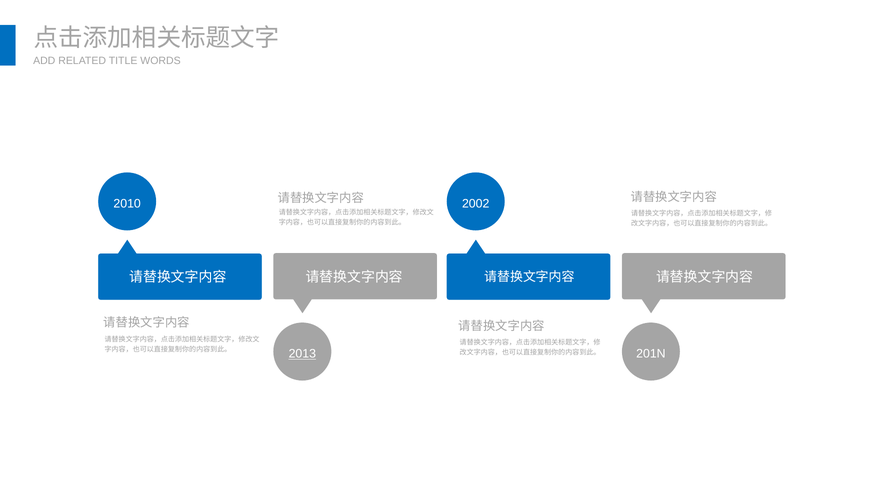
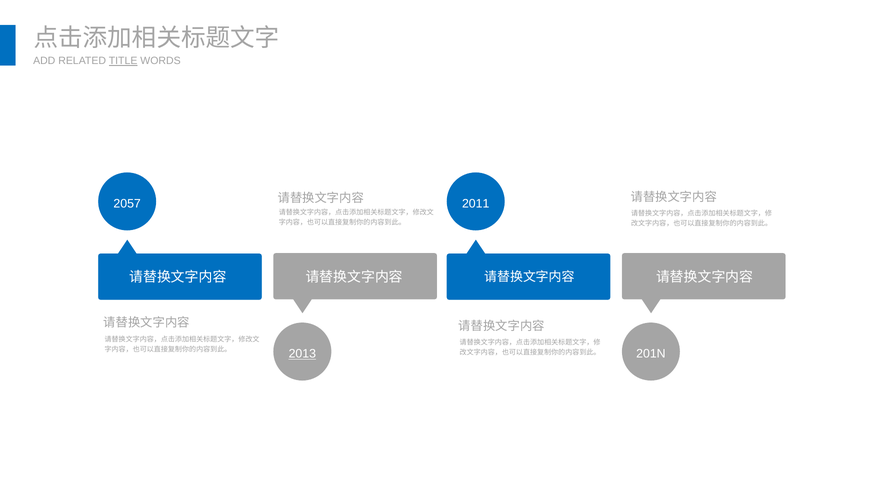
TITLE underline: none -> present (123, 61)
2010: 2010 -> 2057 (127, 204)
2002: 2002 -> 2011 (476, 204)
